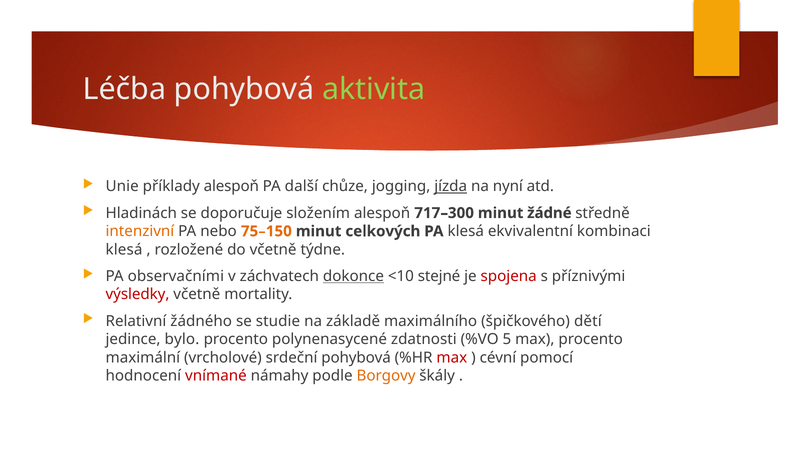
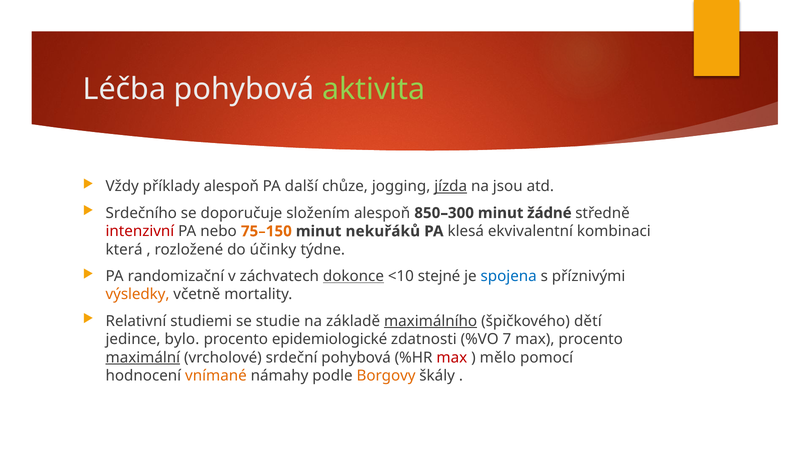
Unie: Unie -> Vždy (122, 186)
nyní: nyní -> jsou (508, 186)
Hladinách: Hladinách -> Srdečního (141, 213)
717–300: 717–300 -> 850–300 (444, 213)
intenzivní colour: orange -> red (140, 231)
celkových: celkových -> nekuřáků (383, 231)
klesá: klesá -> která (124, 249)
do včetně: včetně -> účinky (273, 249)
observačními: observačními -> randomizační (176, 276)
spojena colour: red -> blue (509, 276)
výsledky colour: red -> orange (138, 294)
žádného: žádného -> studiemi (201, 321)
maximálního underline: none -> present (431, 321)
polynenasycené: polynenasycené -> epidemiologické (330, 339)
5: 5 -> 7 (507, 339)
maximální underline: none -> present (143, 357)
cévní: cévní -> mělo (498, 357)
vnímané colour: red -> orange (216, 376)
